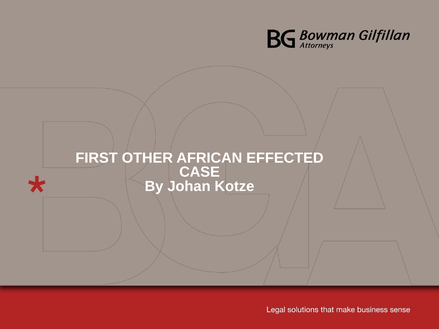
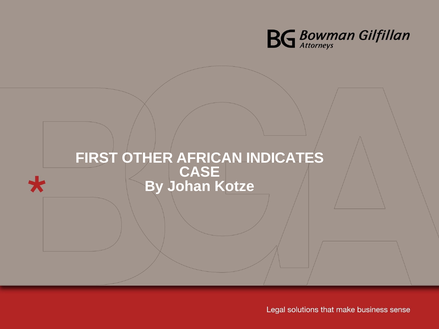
EFFECTED: EFFECTED -> INDICATES (285, 158)
